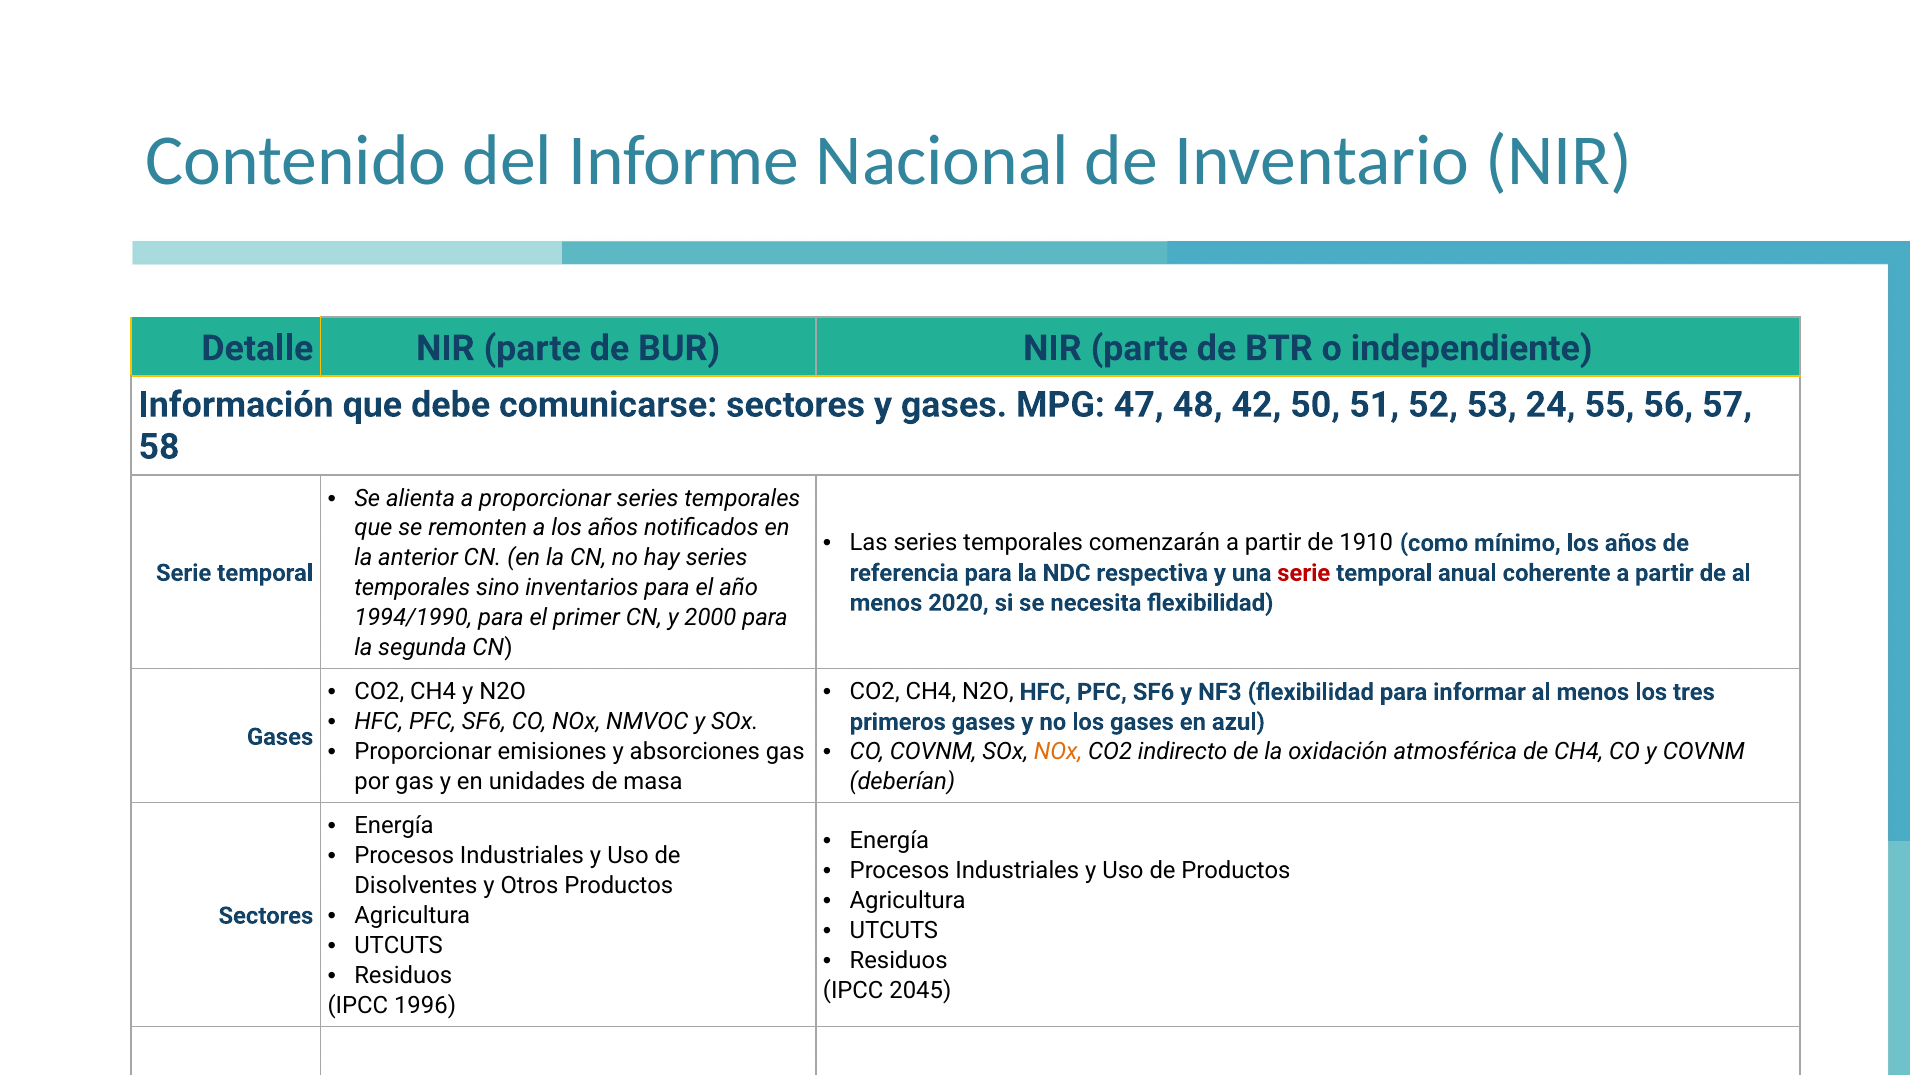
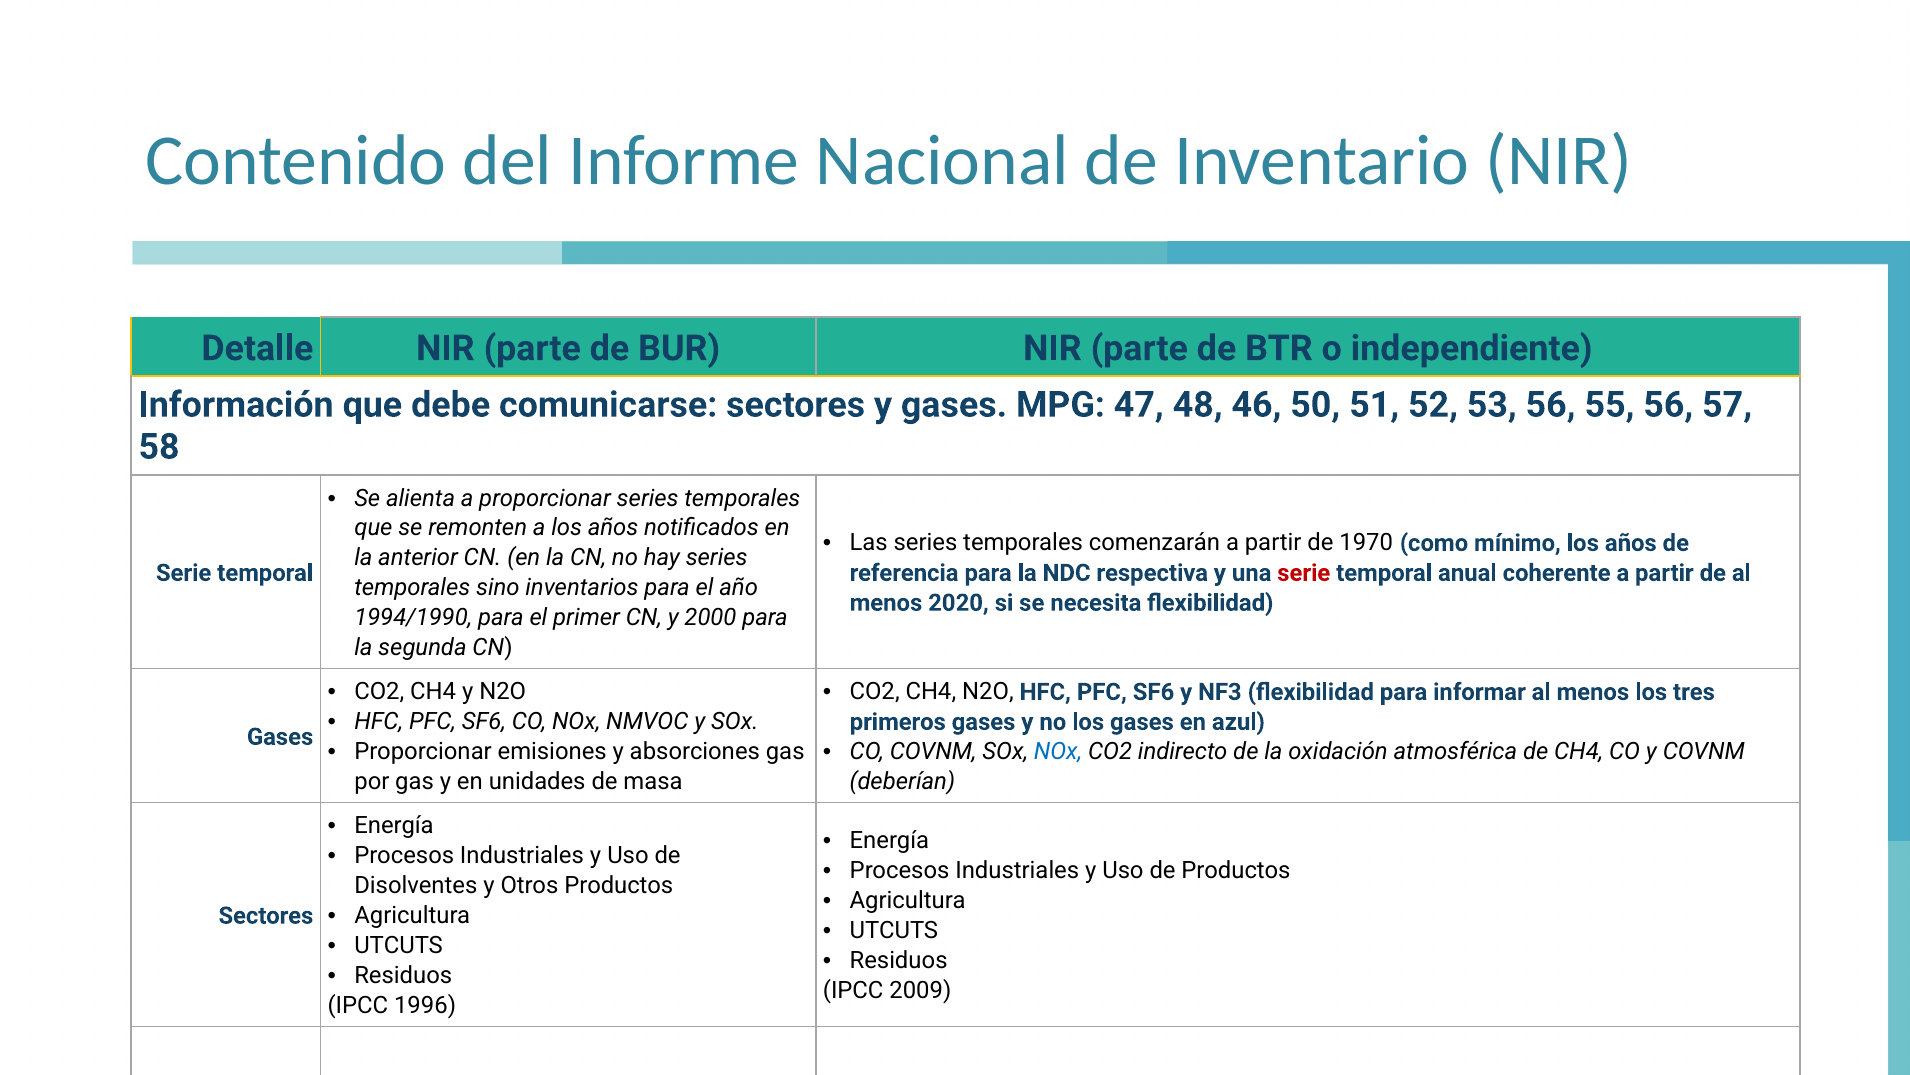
42: 42 -> 46 (1256, 405)
53 24: 24 -> 56 (1551, 405)
1910: 1910 -> 1970 (1366, 543)
NOx colour: orange -> blue (1058, 751)
2045: 2045 -> 2009 (920, 990)
